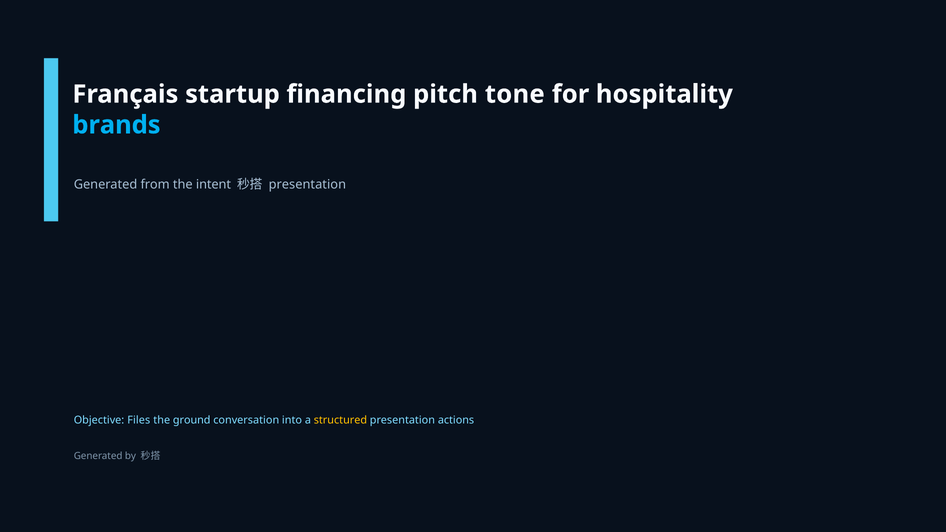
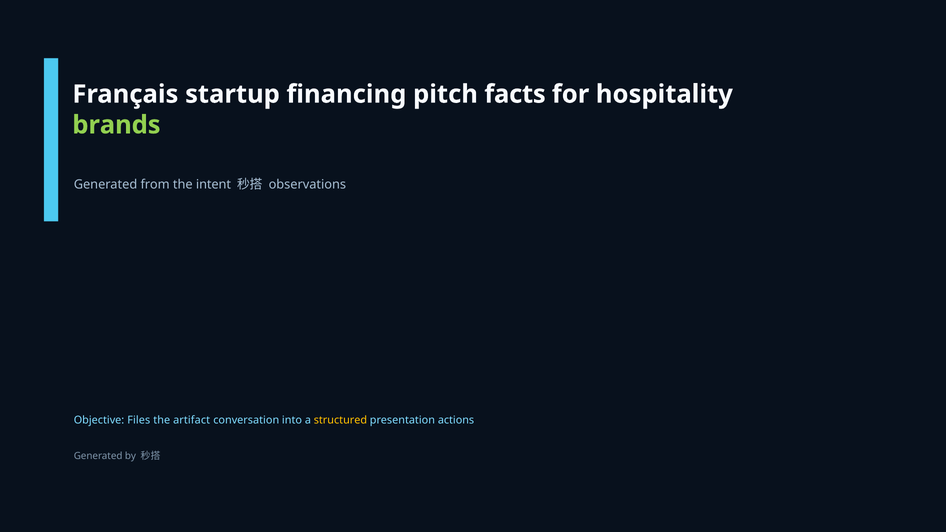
tone: tone -> facts (515, 94)
brands colour: light blue -> light green (116, 125)
presentation: presentation -> observations (307, 185)
ground: ground -> artifact (192, 420)
